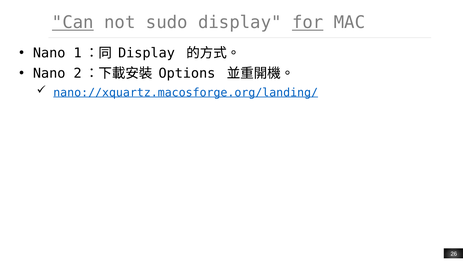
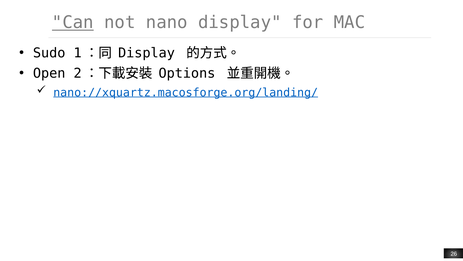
sudo: sudo -> nano (167, 23)
for underline: present -> none (308, 23)
Nano: Nano -> Sudo (49, 53)
Nano: Nano -> Open (49, 73)
